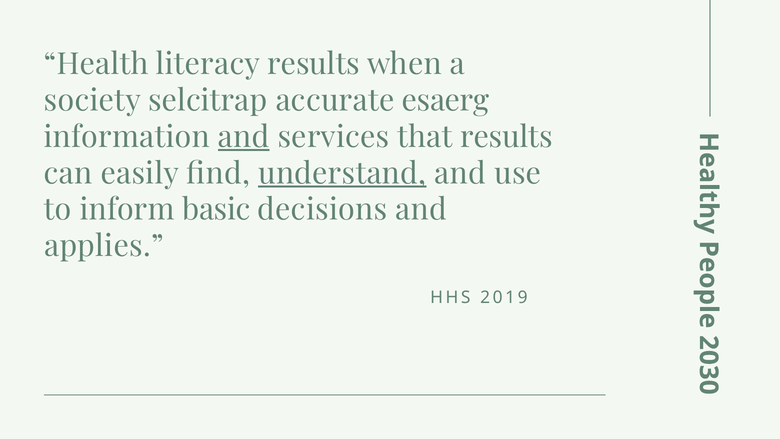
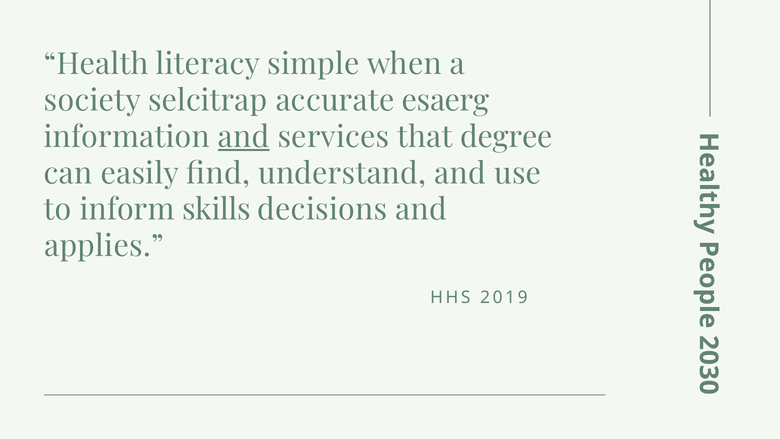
literacy results: results -> simple (313, 64)
that results: results -> degree (506, 137)
understand underline: present -> none (342, 173)
basic: basic -> skills (216, 210)
